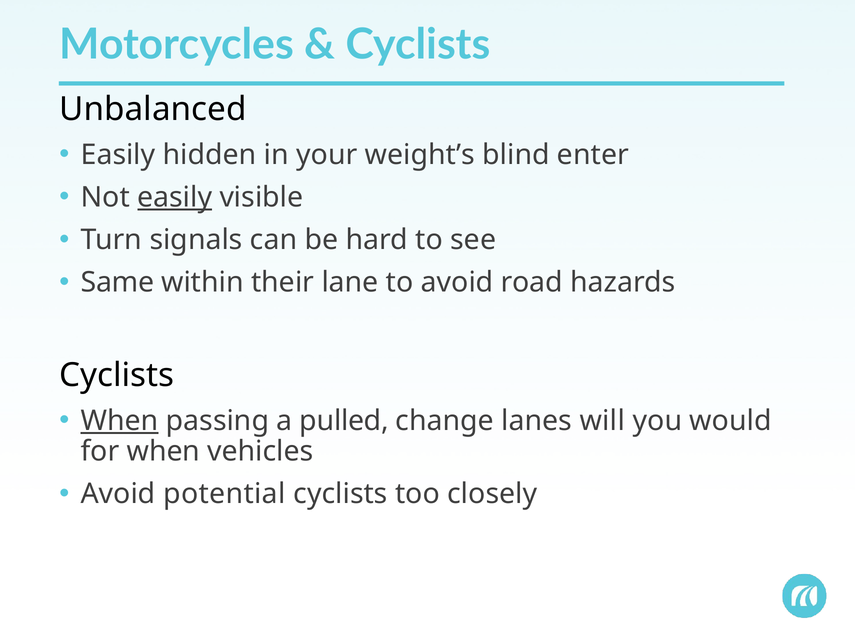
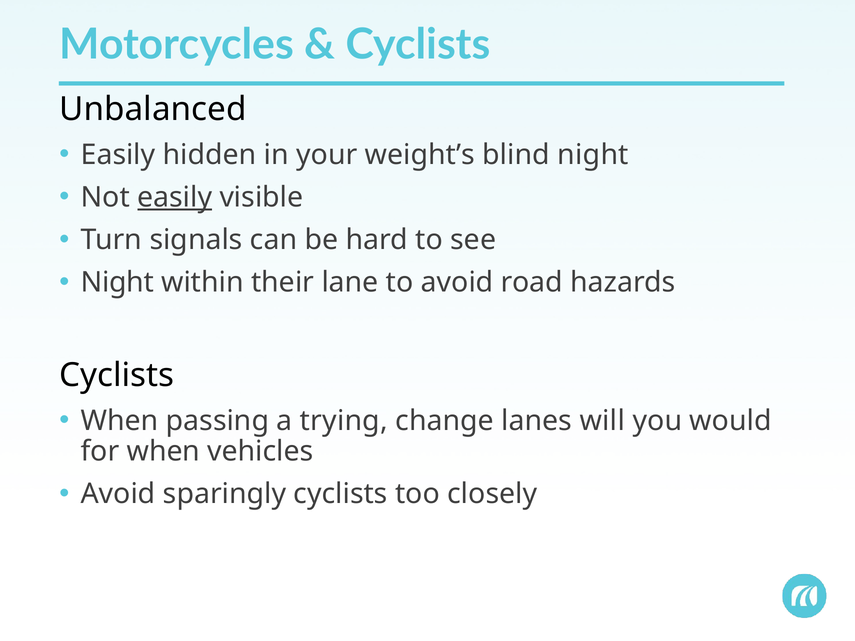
blind enter: enter -> night (593, 155)
Same: Same -> Night (117, 283)
When underline: present -> none (120, 421)
pulled: pulled -> trying (344, 421)
potential: potential -> sparingly (225, 494)
